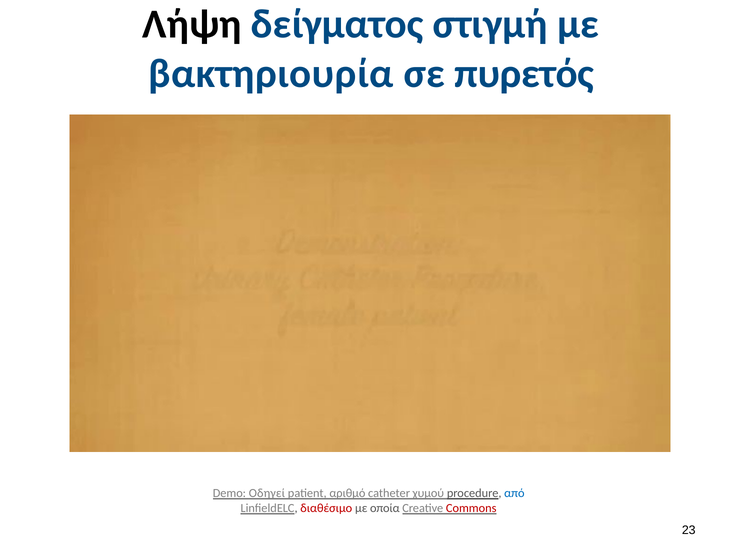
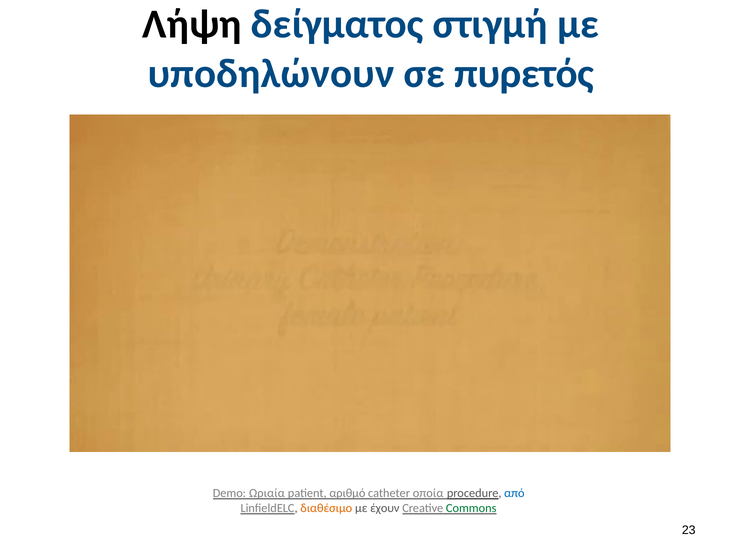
βακτηριουρία: βακτηριουρία -> υποδηλώνουν (271, 74)
Οδηγεί: Οδηγεί -> Ωριαία (267, 493)
χυμού: χυμού -> οποία (428, 493)
διαθέσιμο colour: red -> orange (326, 508)
οποία: οποία -> έχουν (385, 508)
Commons colour: red -> green (471, 508)
